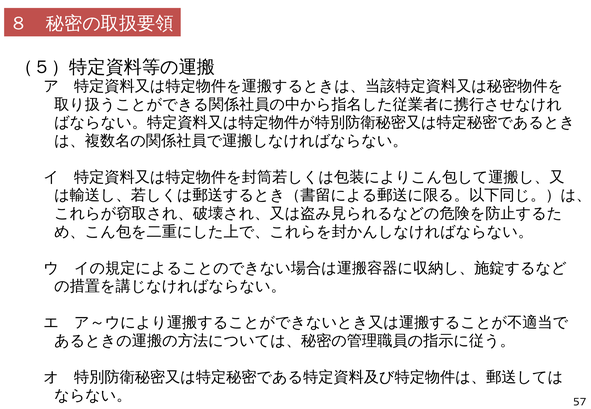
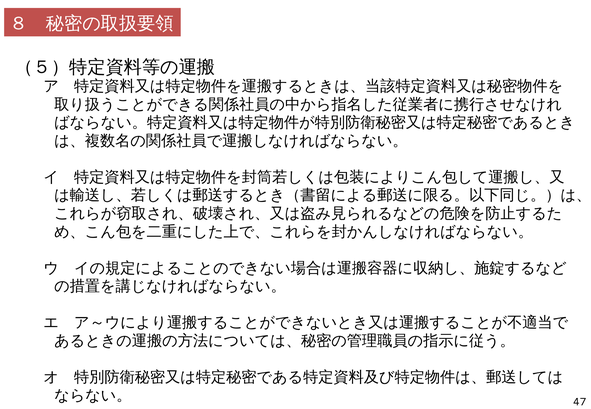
57: 57 -> 47 (580, 402)
